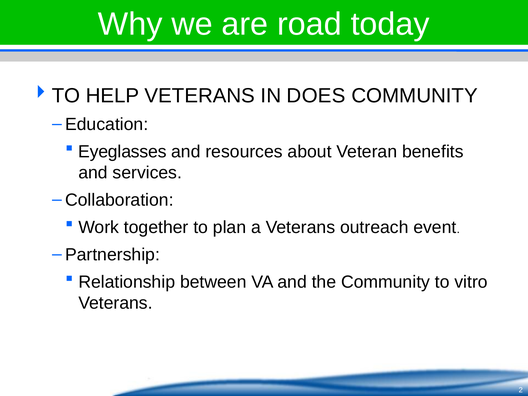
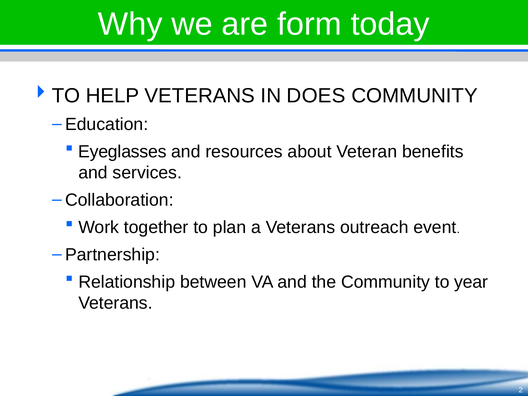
road: road -> form (309, 24)
vitro: vitro -> year (471, 282)
